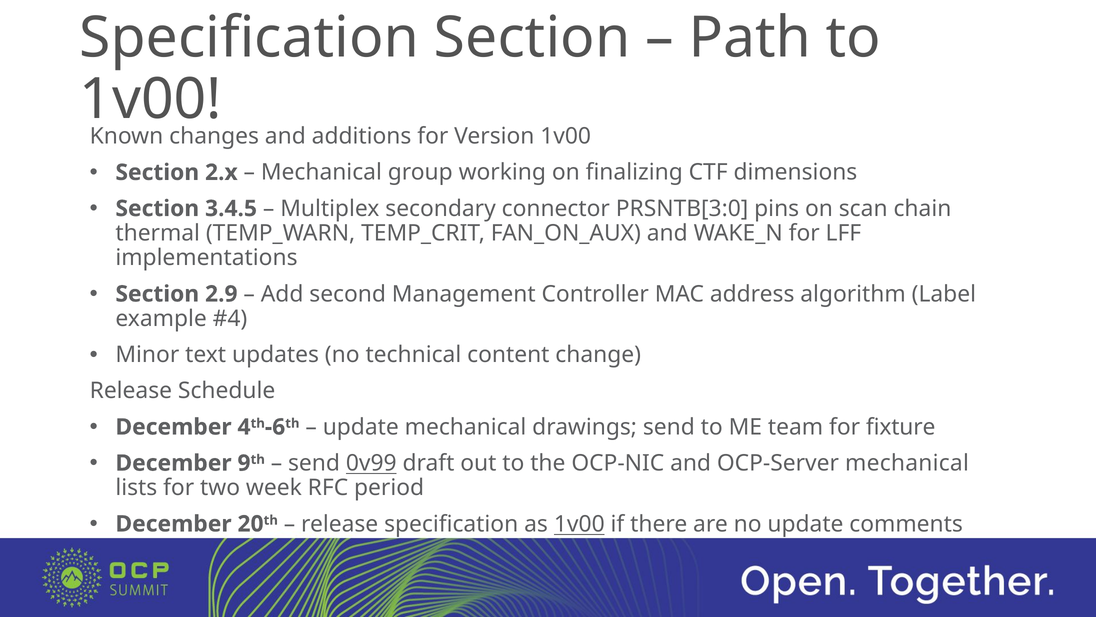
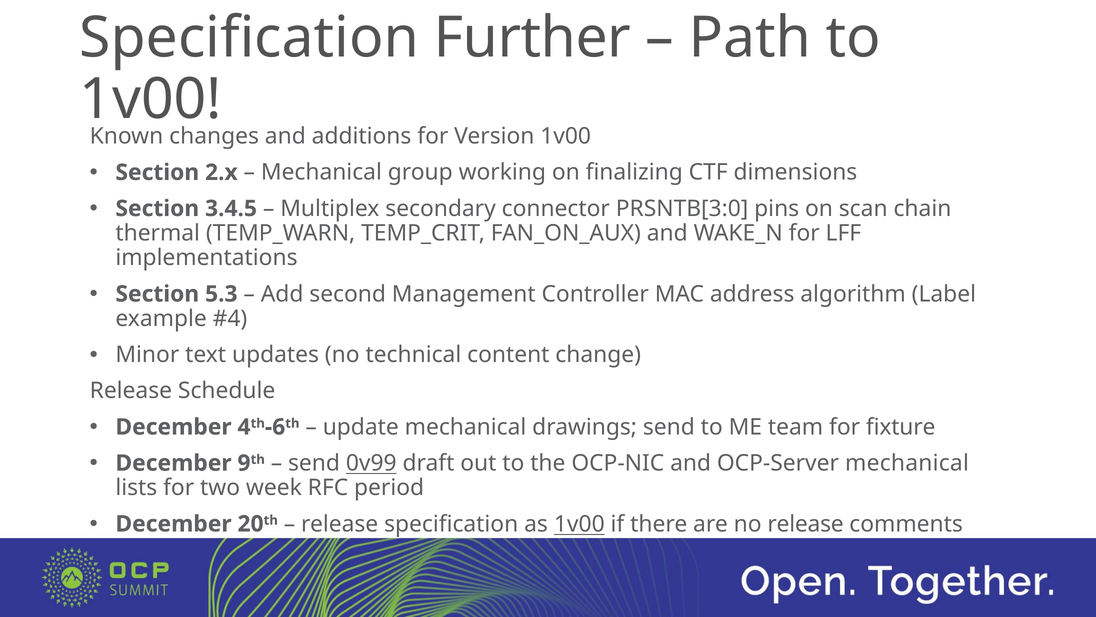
Specification Section: Section -> Further (532, 38)
2.9: 2.9 -> 5.3 (221, 294)
no update: update -> release (806, 524)
